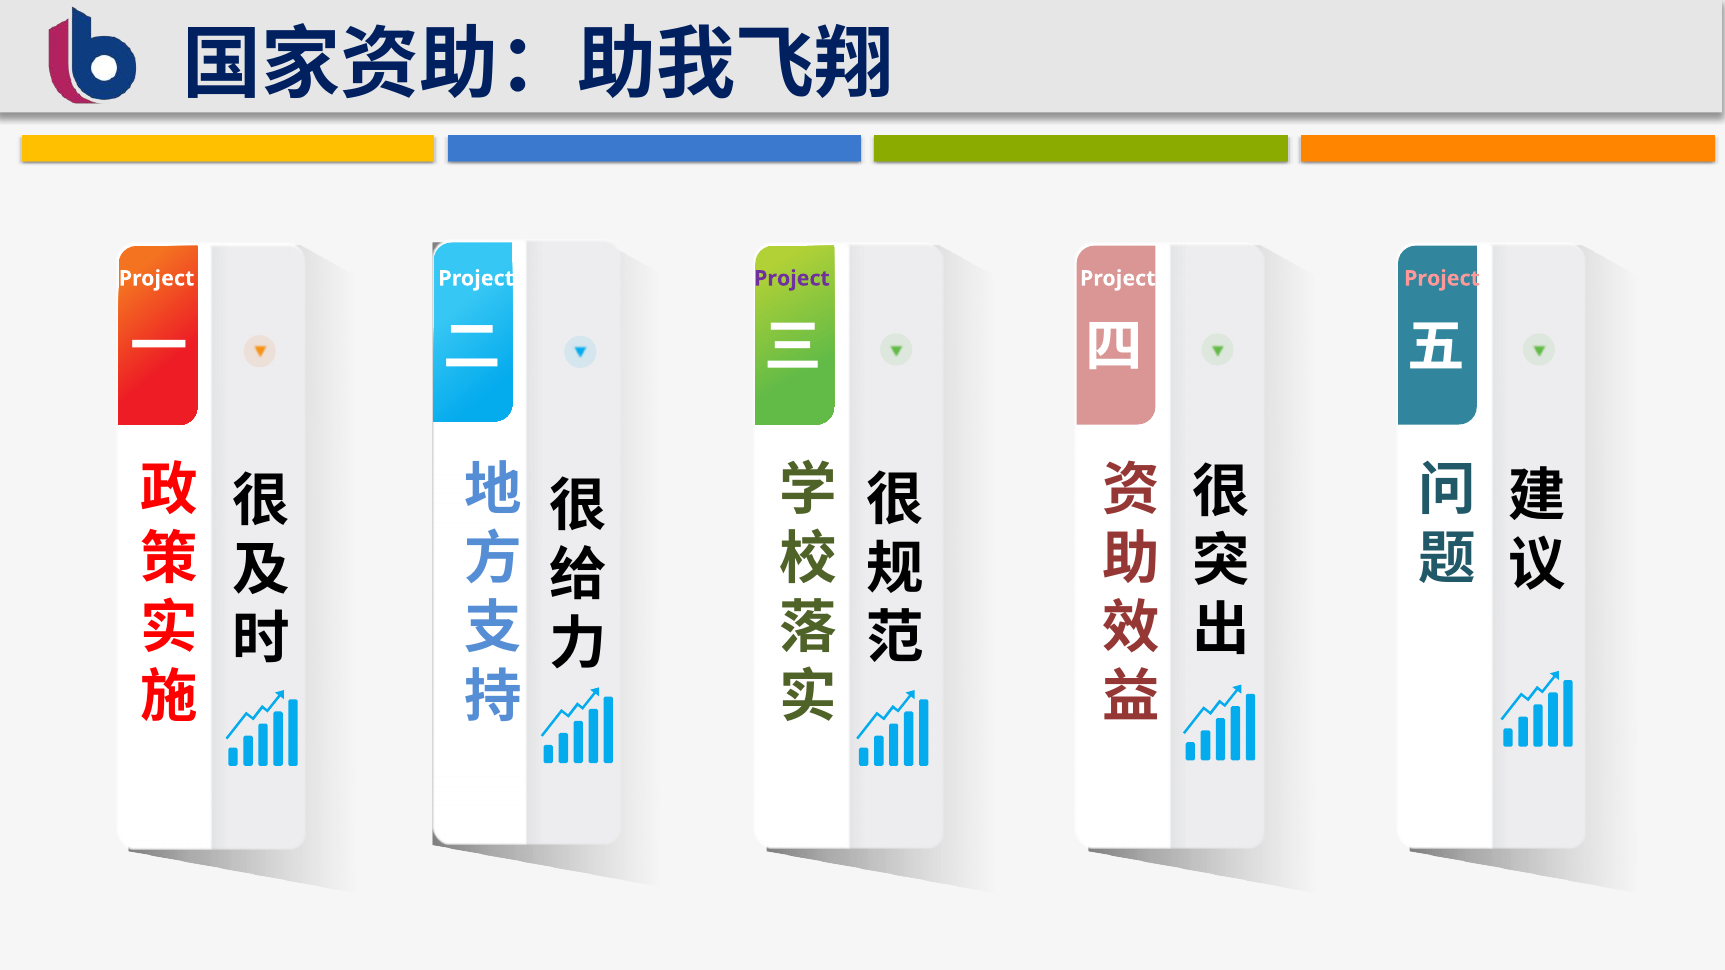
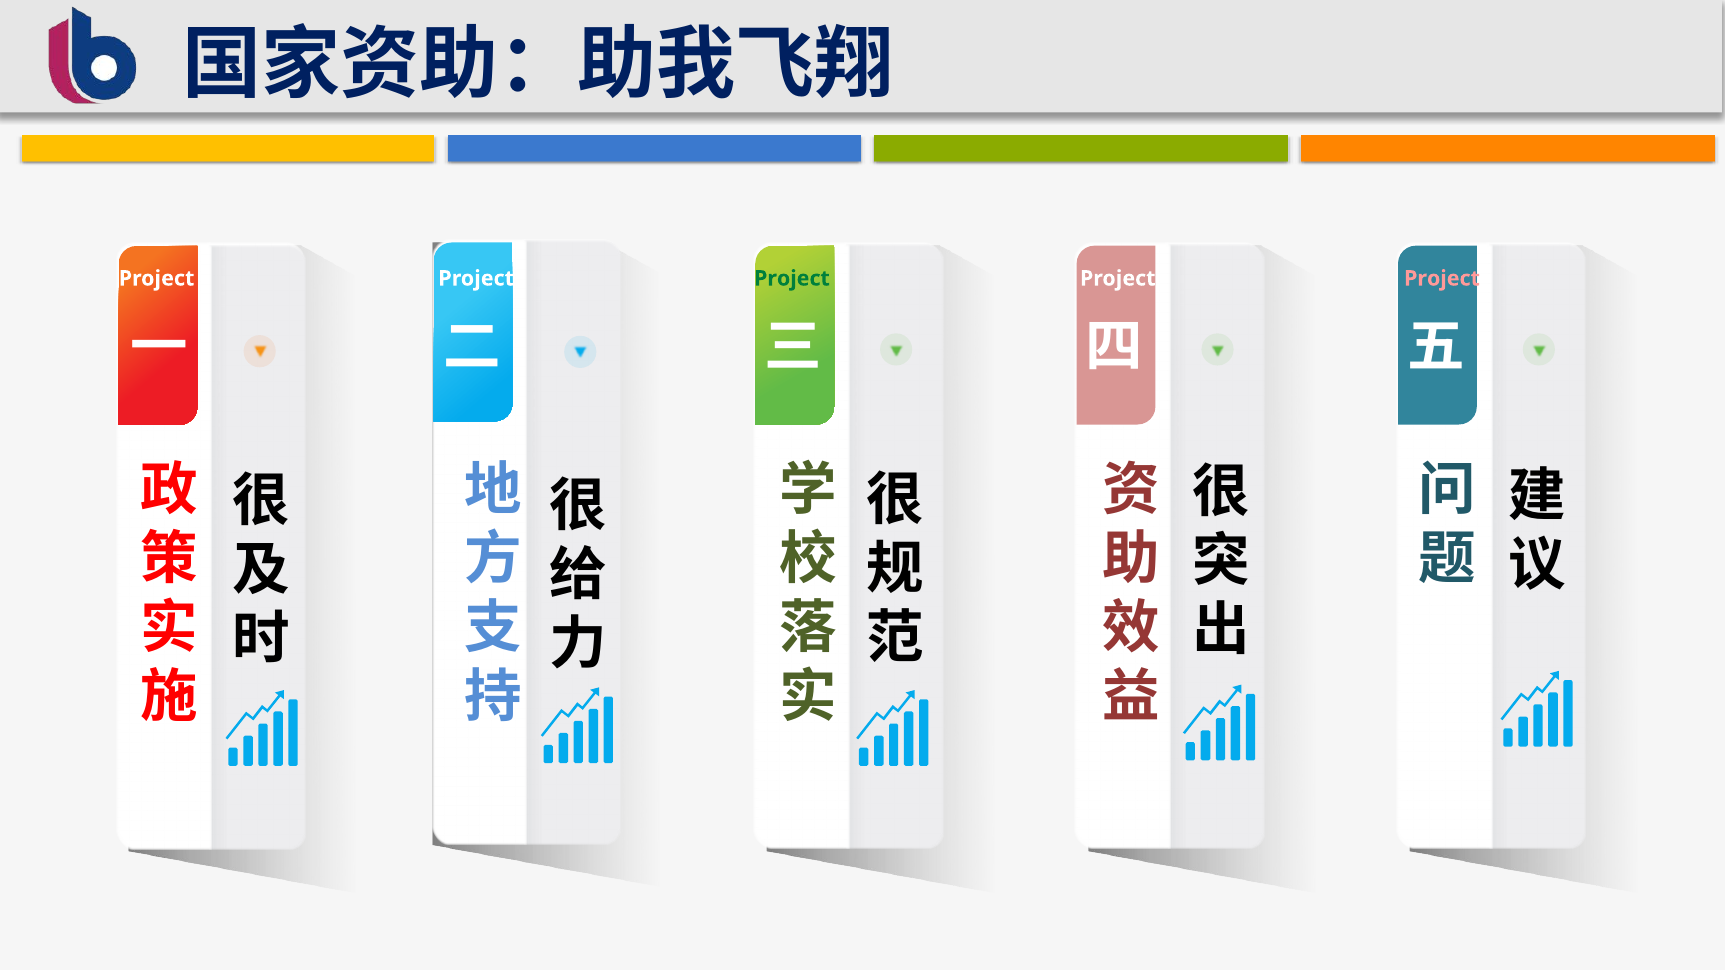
Project colour: purple -> green (792, 278)
